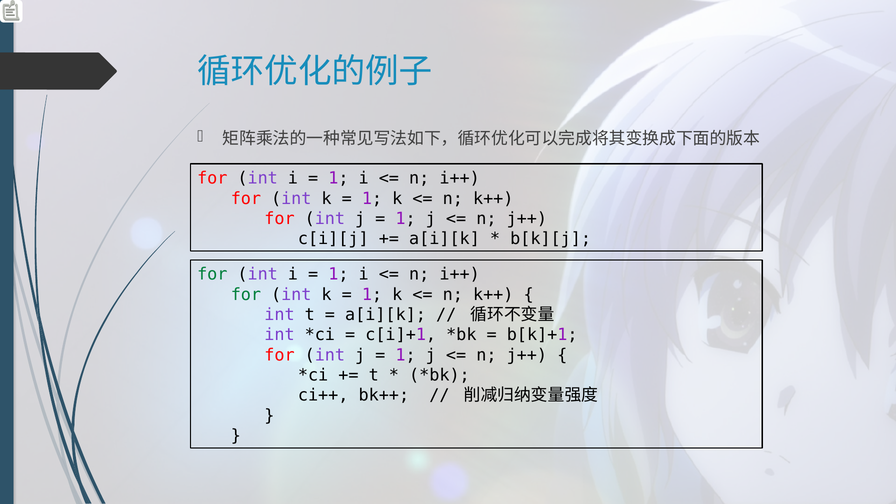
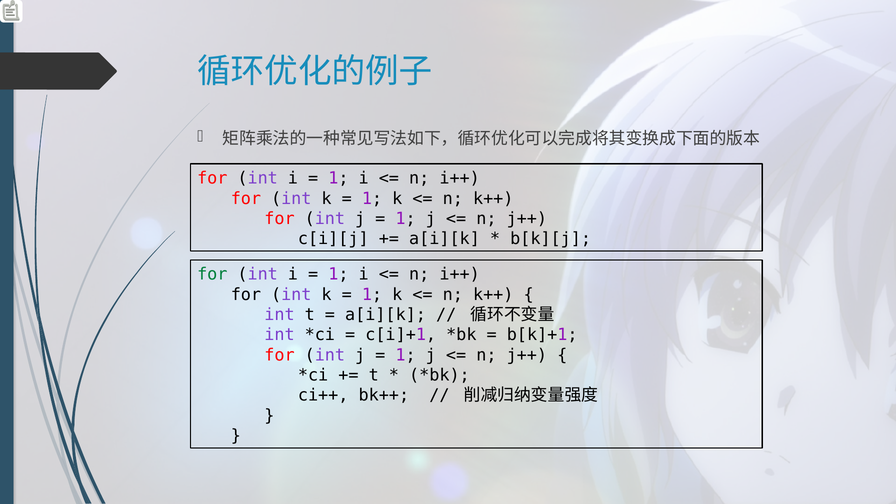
for colour: green -> black (246, 295)
